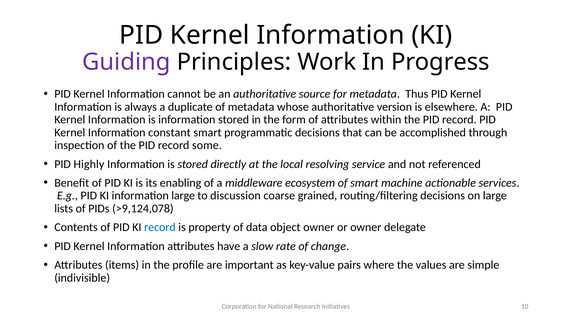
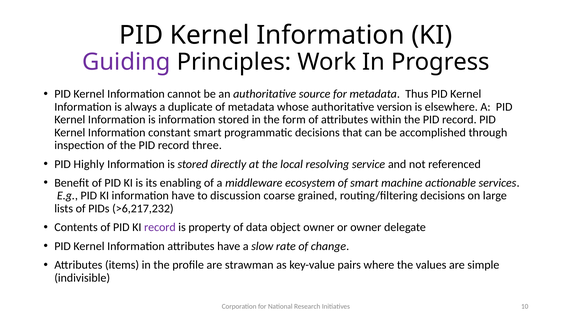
some: some -> three (207, 146)
information large: large -> have (183, 196)
>9,124,078: >9,124,078 -> >6,217,232 (143, 209)
record colour: blue -> purple (160, 228)
important: important -> strawman (249, 266)
